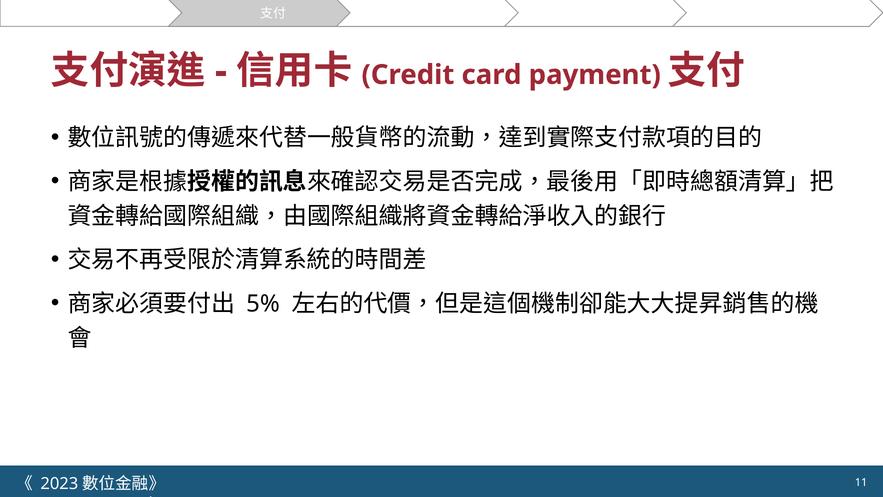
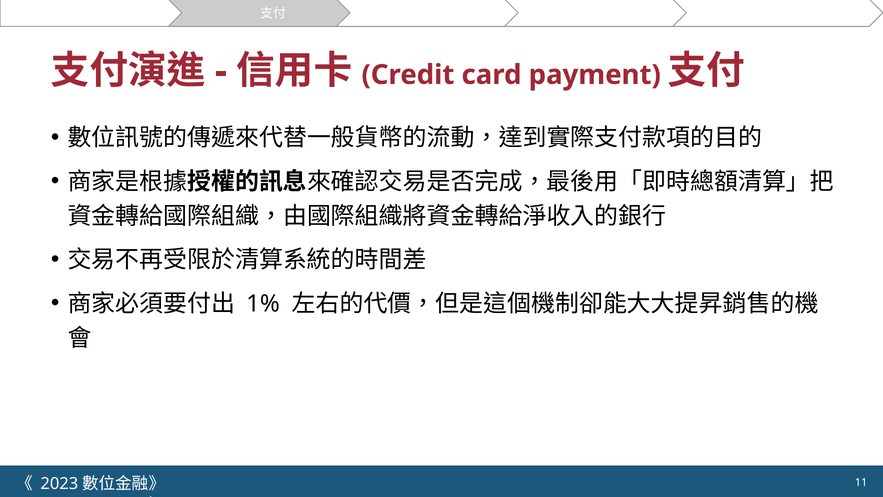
5%: 5% -> 1% (263, 304)
